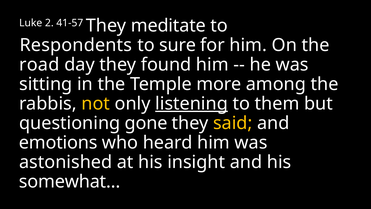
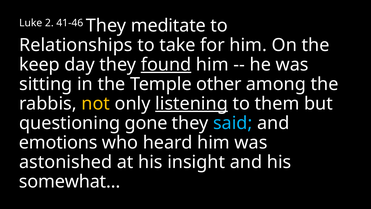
41-57: 41-57 -> 41-46 (70, 23)
Respondents: Respondents -> Relationships (76, 45)
sure: sure -> take (177, 45)
road: road -> keep (39, 65)
found underline: none -> present (166, 65)
more: more -> other (219, 84)
said colour: yellow -> light blue (233, 123)
